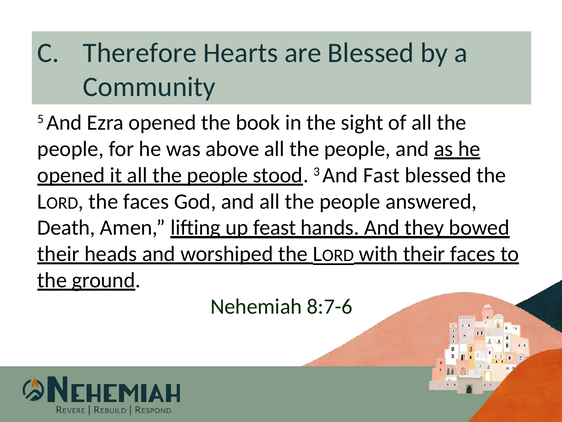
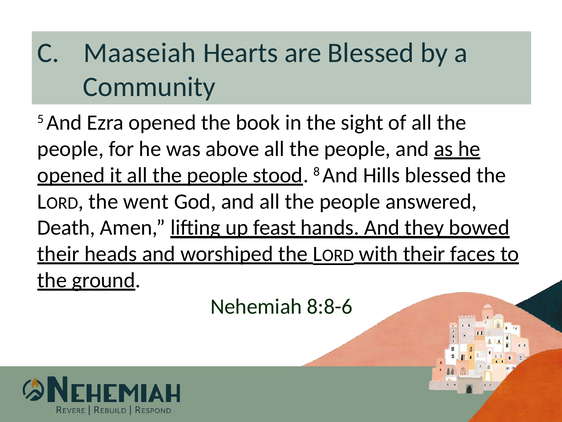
Therefore: Therefore -> Maaseiah (140, 53)
3: 3 -> 8 (317, 171)
Fast: Fast -> Hills (381, 175)
the faces: faces -> went (146, 201)
8:7-6: 8:7-6 -> 8:8-6 (330, 306)
